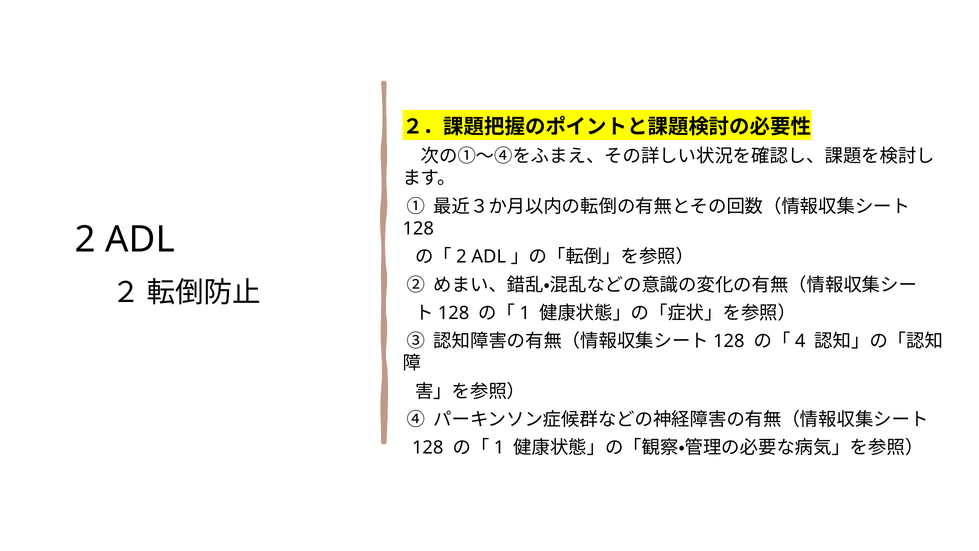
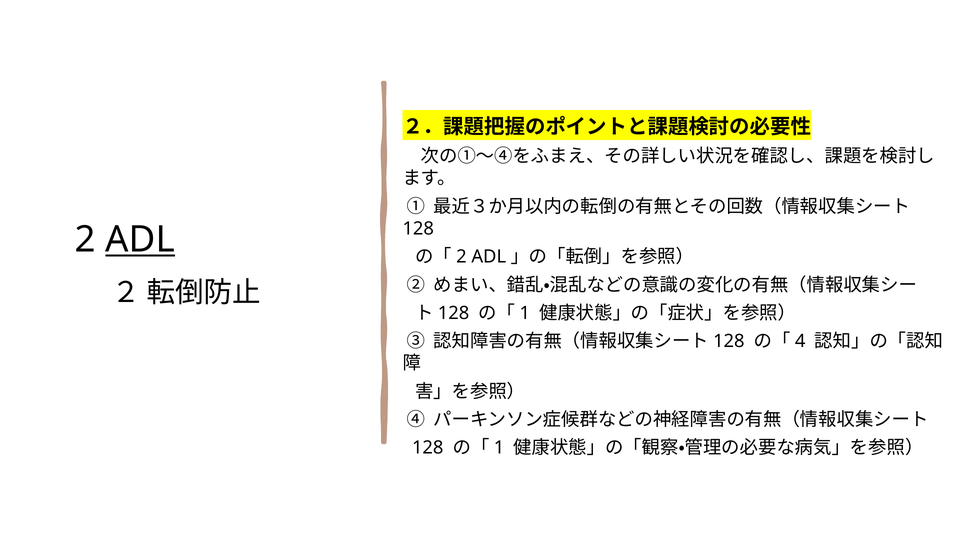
ADL underline: none -> present (140, 240)
